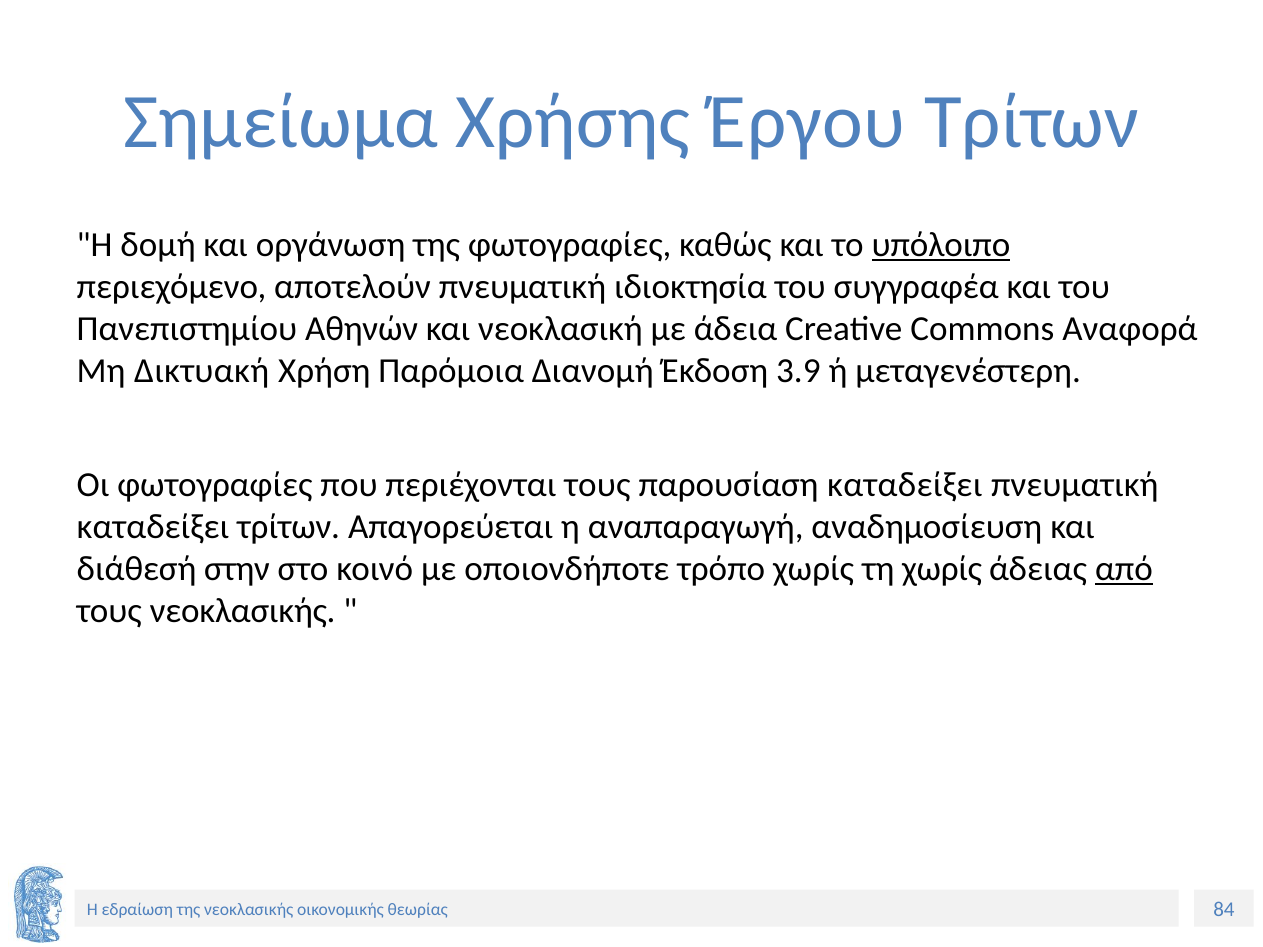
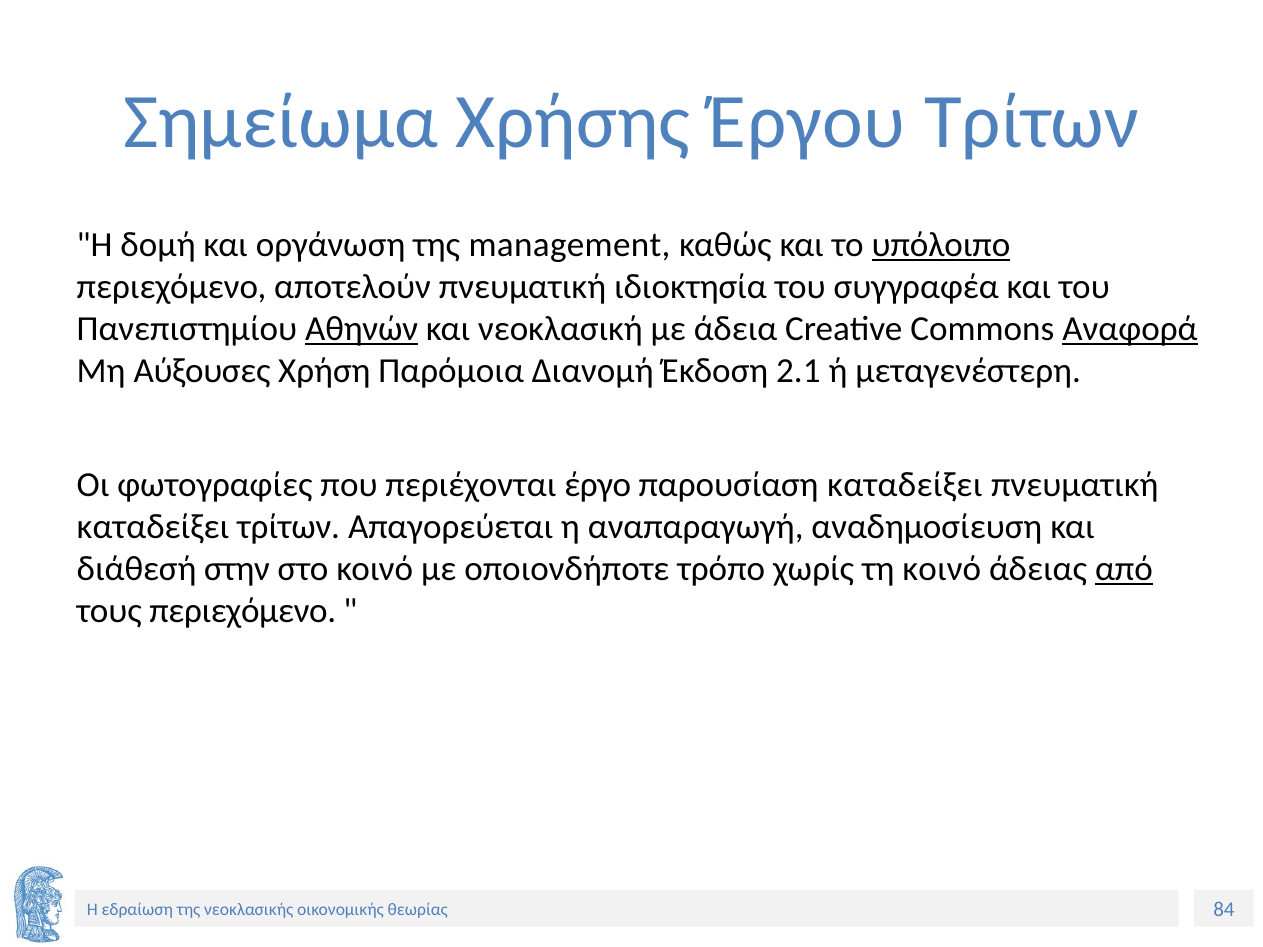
της φωτογραφίες: φωτογραφίες -> management (570, 245)
Αθηνών underline: none -> present (362, 329)
Αναφορά underline: none -> present (1130, 329)
Δικτυακή: Δικτυακή -> Αύξουσες (202, 371)
3.9: 3.9 -> 2.1 (798, 371)
περιέχονται τους: τους -> έργο (598, 485)
τη χωρίς: χωρίς -> κοινό (942, 569)
τους νεοκλασικής: νεοκλασικής -> περιεχόμενο (243, 611)
